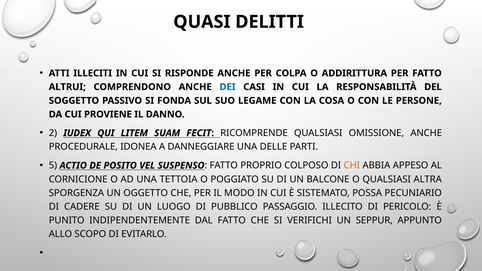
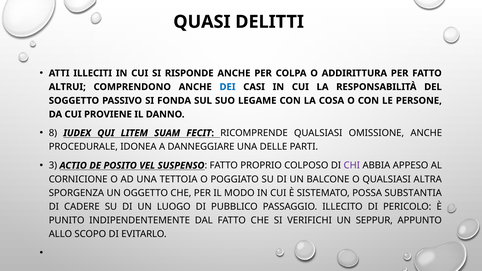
2: 2 -> 8 (53, 133)
5: 5 -> 3 (53, 166)
CHI colour: orange -> purple (352, 166)
PECUNIARIO: PECUNIARIO -> SUBSTANTIA (413, 193)
